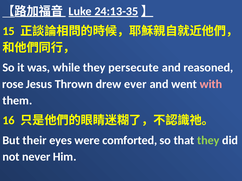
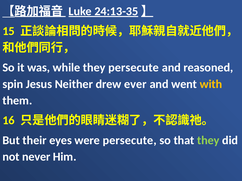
rose: rose -> spin (13, 84)
Thrown: Thrown -> Neither (74, 84)
with colour: pink -> yellow (211, 84)
were comforted: comforted -> persecute (130, 141)
